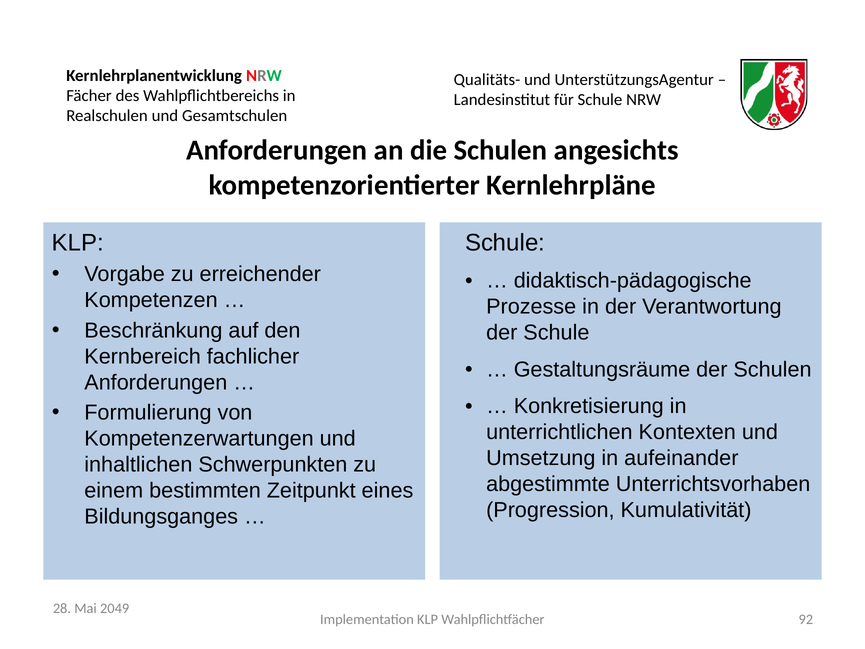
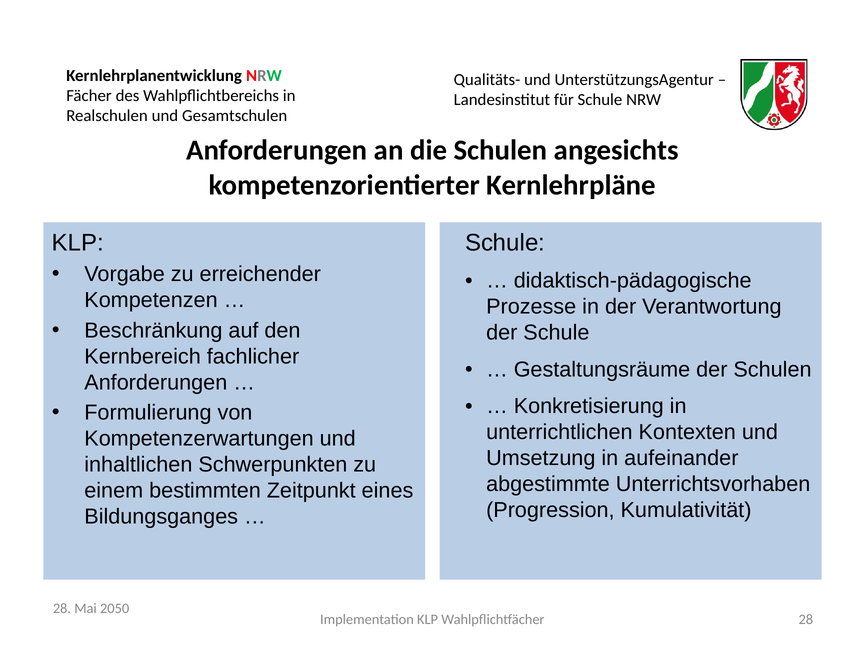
2049: 2049 -> 2050 (115, 608)
Wahlpflichtfächer 92: 92 -> 28 (806, 619)
